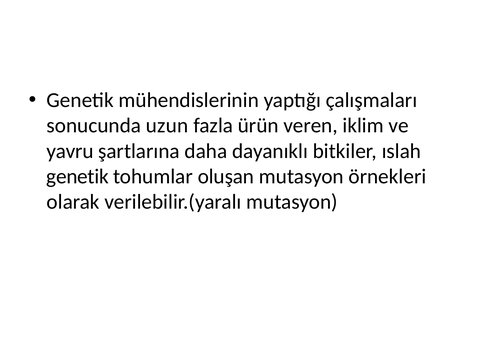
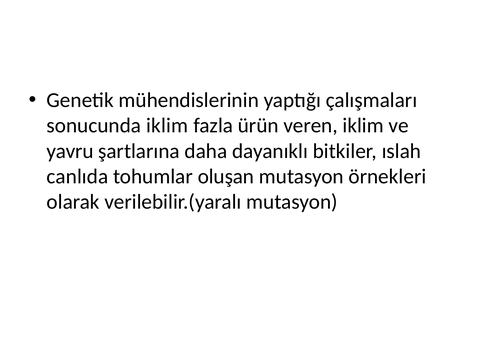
sonucunda uzun: uzun -> iklim (167, 126)
genetik: genetik -> canlıda (77, 177)
